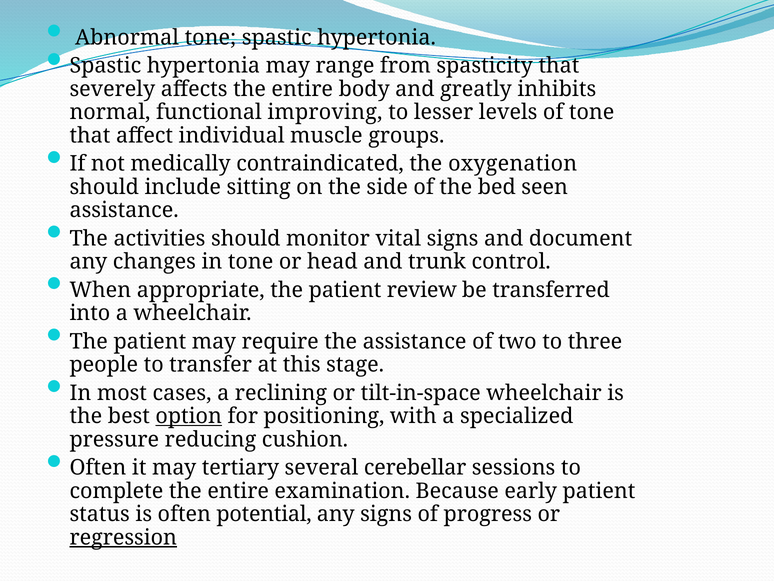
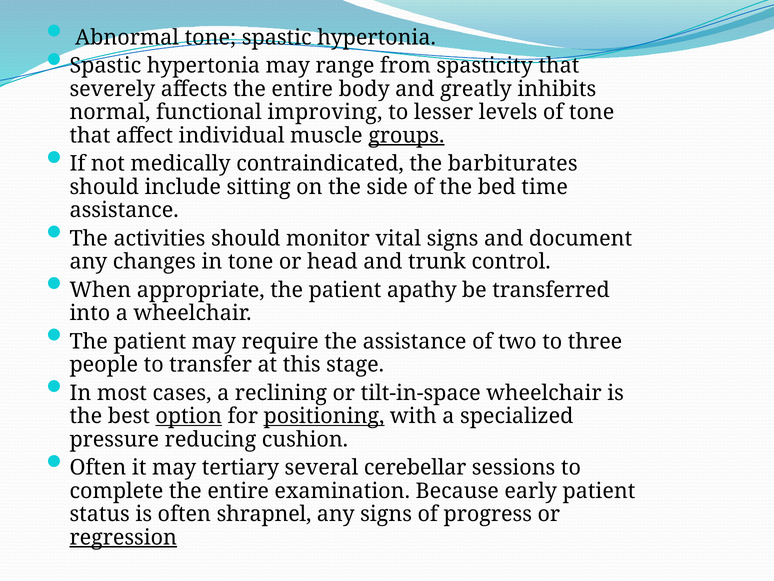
groups underline: none -> present (406, 135)
oxygenation: oxygenation -> barbiturates (513, 164)
seen: seen -> time (545, 187)
review: review -> apathy (422, 290)
positioning underline: none -> present (324, 416)
potential: potential -> shrapnel (264, 514)
